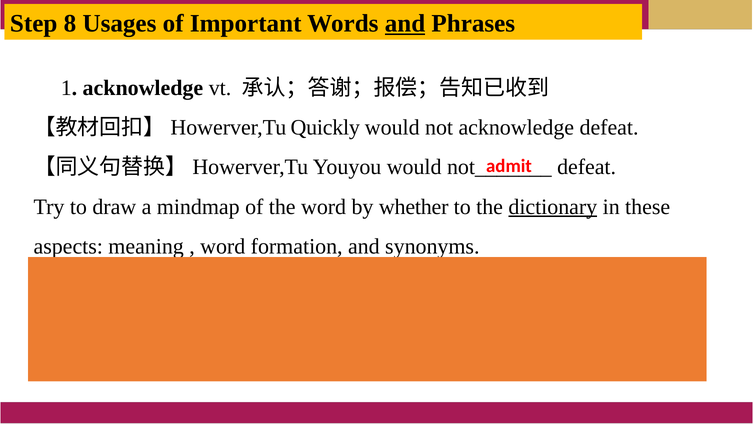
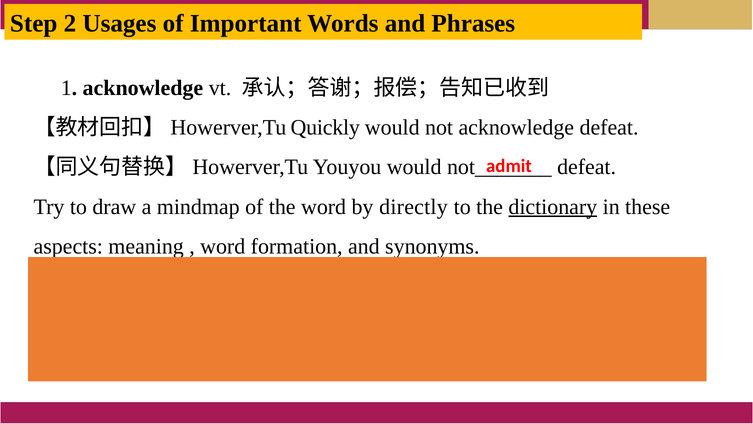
8: 8 -> 2 (70, 24)
and underline: present -> none (405, 24)
whether: whether -> directly (413, 207)
